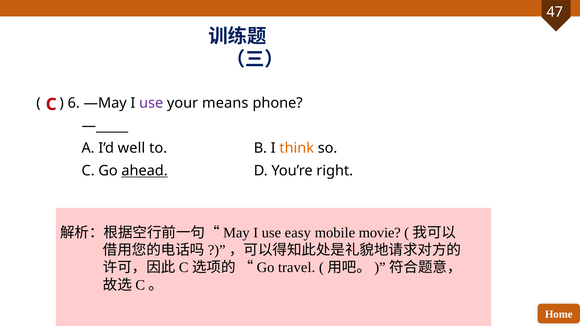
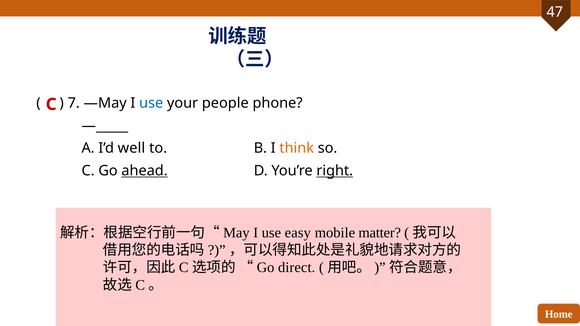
6: 6 -> 7 (74, 103)
use colour: purple -> blue (151, 103)
means: means -> people (225, 103)
right underline: none -> present (335, 171)
movie: movie -> matter (380, 233)
travel: travel -> direct (297, 268)
